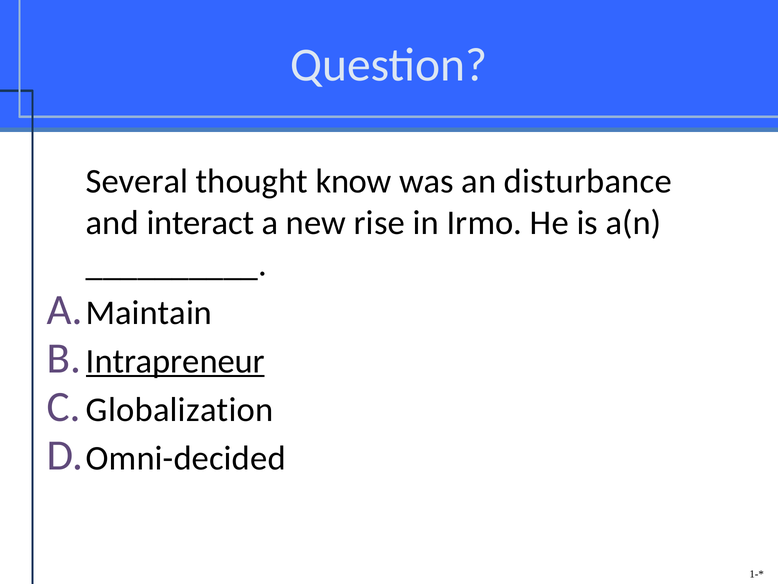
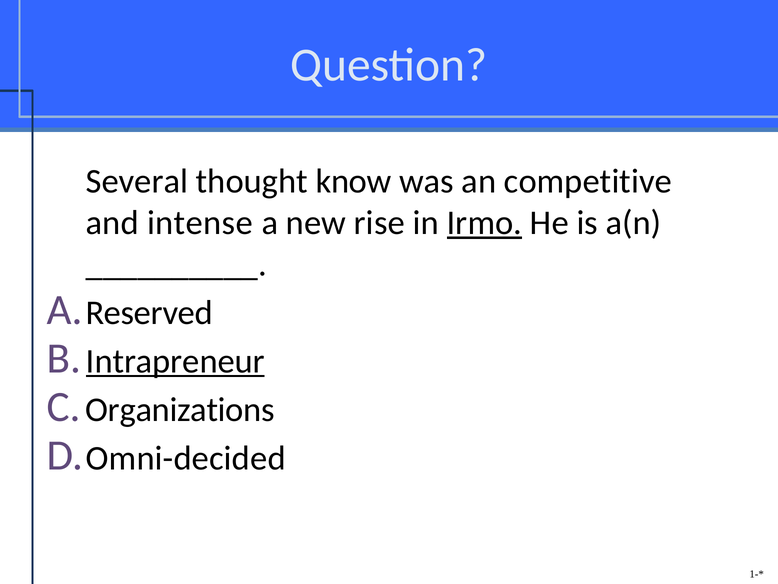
disturbance: disturbance -> competitive (588, 181)
interact: interact -> intense (200, 223)
Irmo underline: none -> present (484, 223)
Maintain: Maintain -> Reserved (149, 313)
Globalization: Globalization -> Organizations (180, 409)
